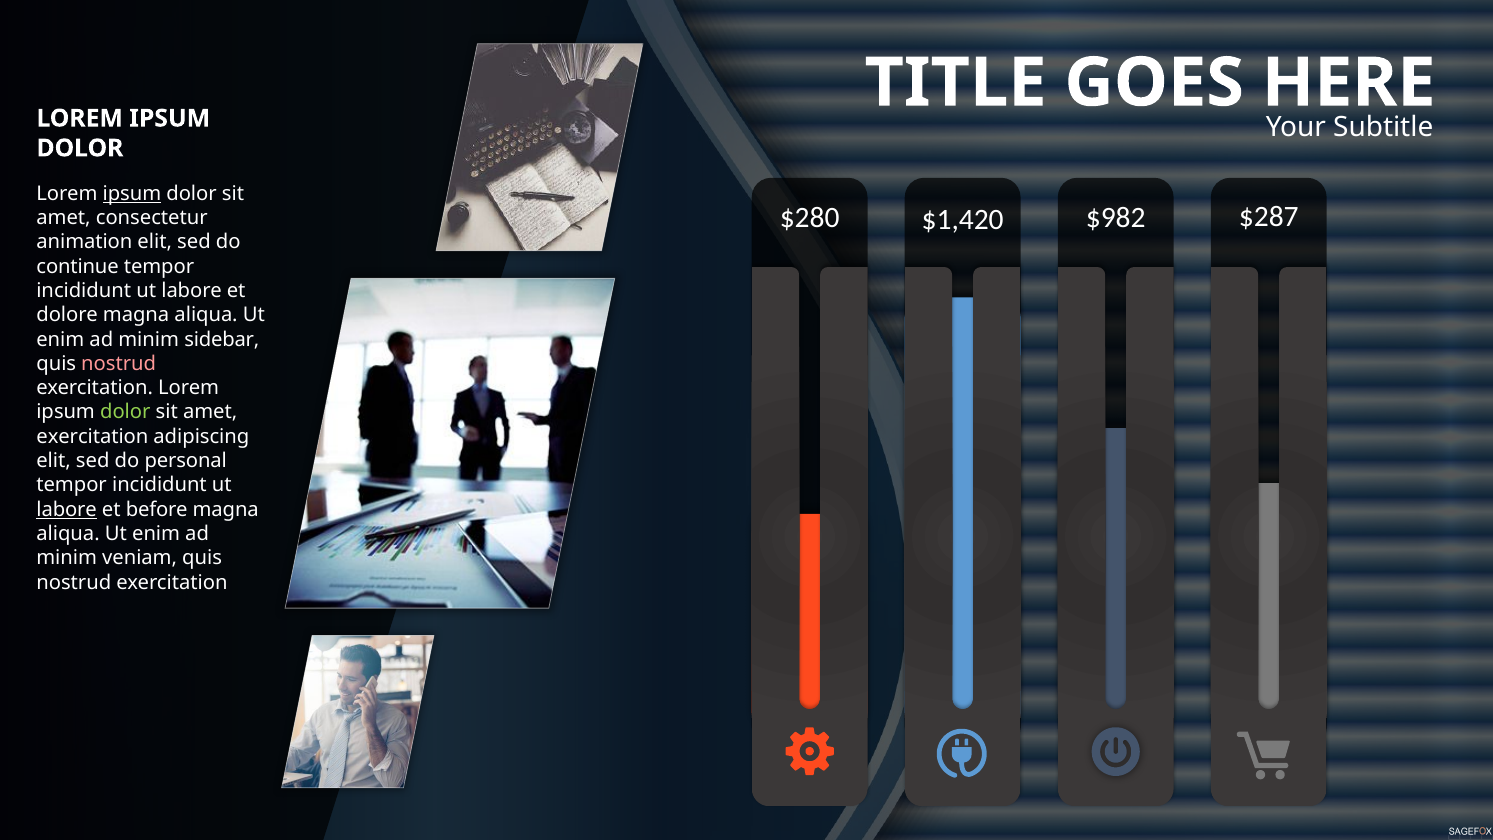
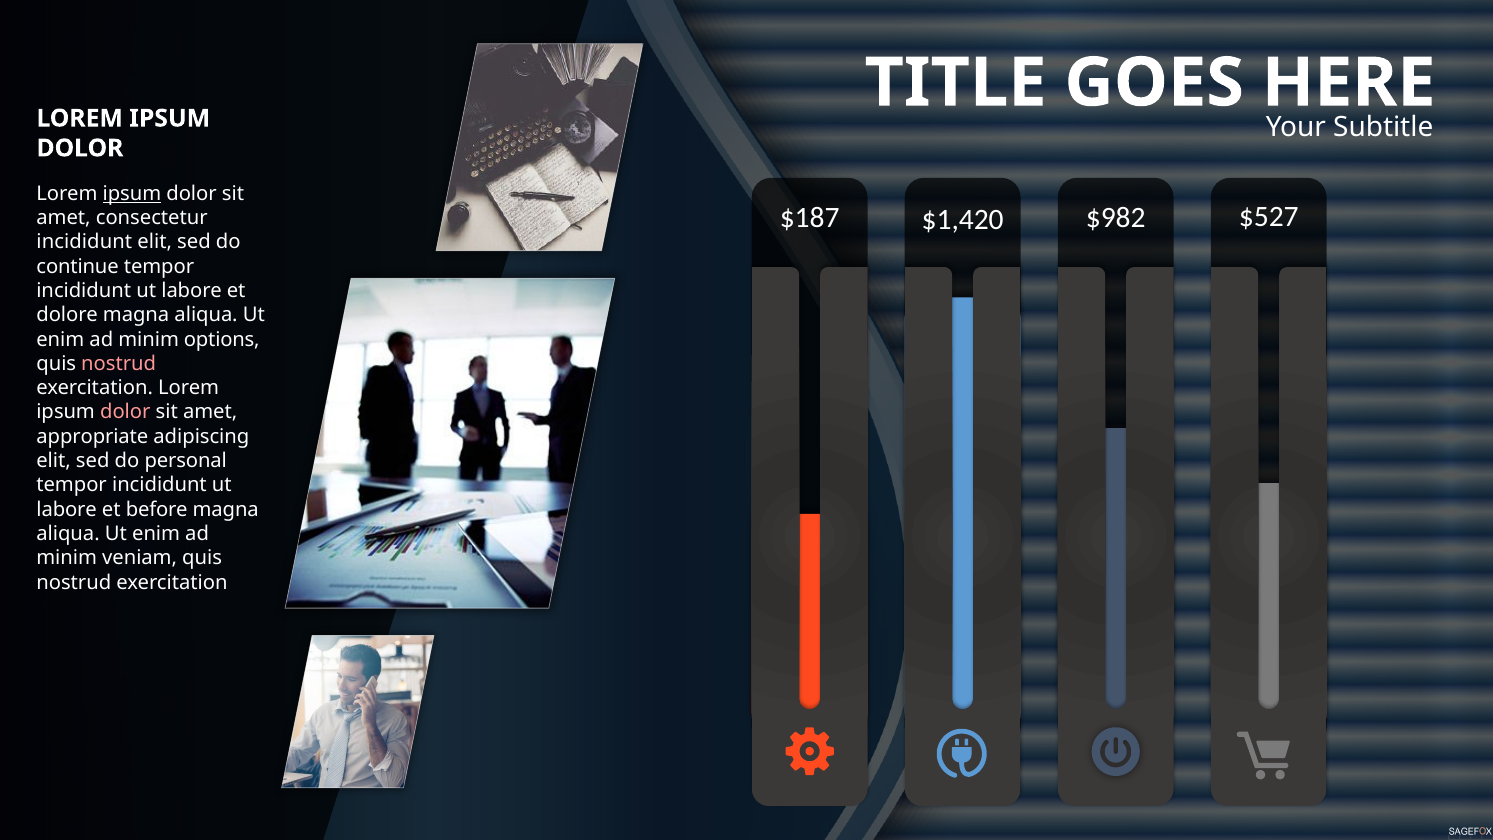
$280: $280 -> $187 (810, 218)
$287: $287 -> $527 (1269, 217)
animation: animation -> incididunt (84, 242)
sidebar: sidebar -> options (222, 339)
dolor colour: light green -> pink (125, 412)
exercitation: exercitation -> appropriate (92, 437)
labore underline: present -> none (67, 509)
